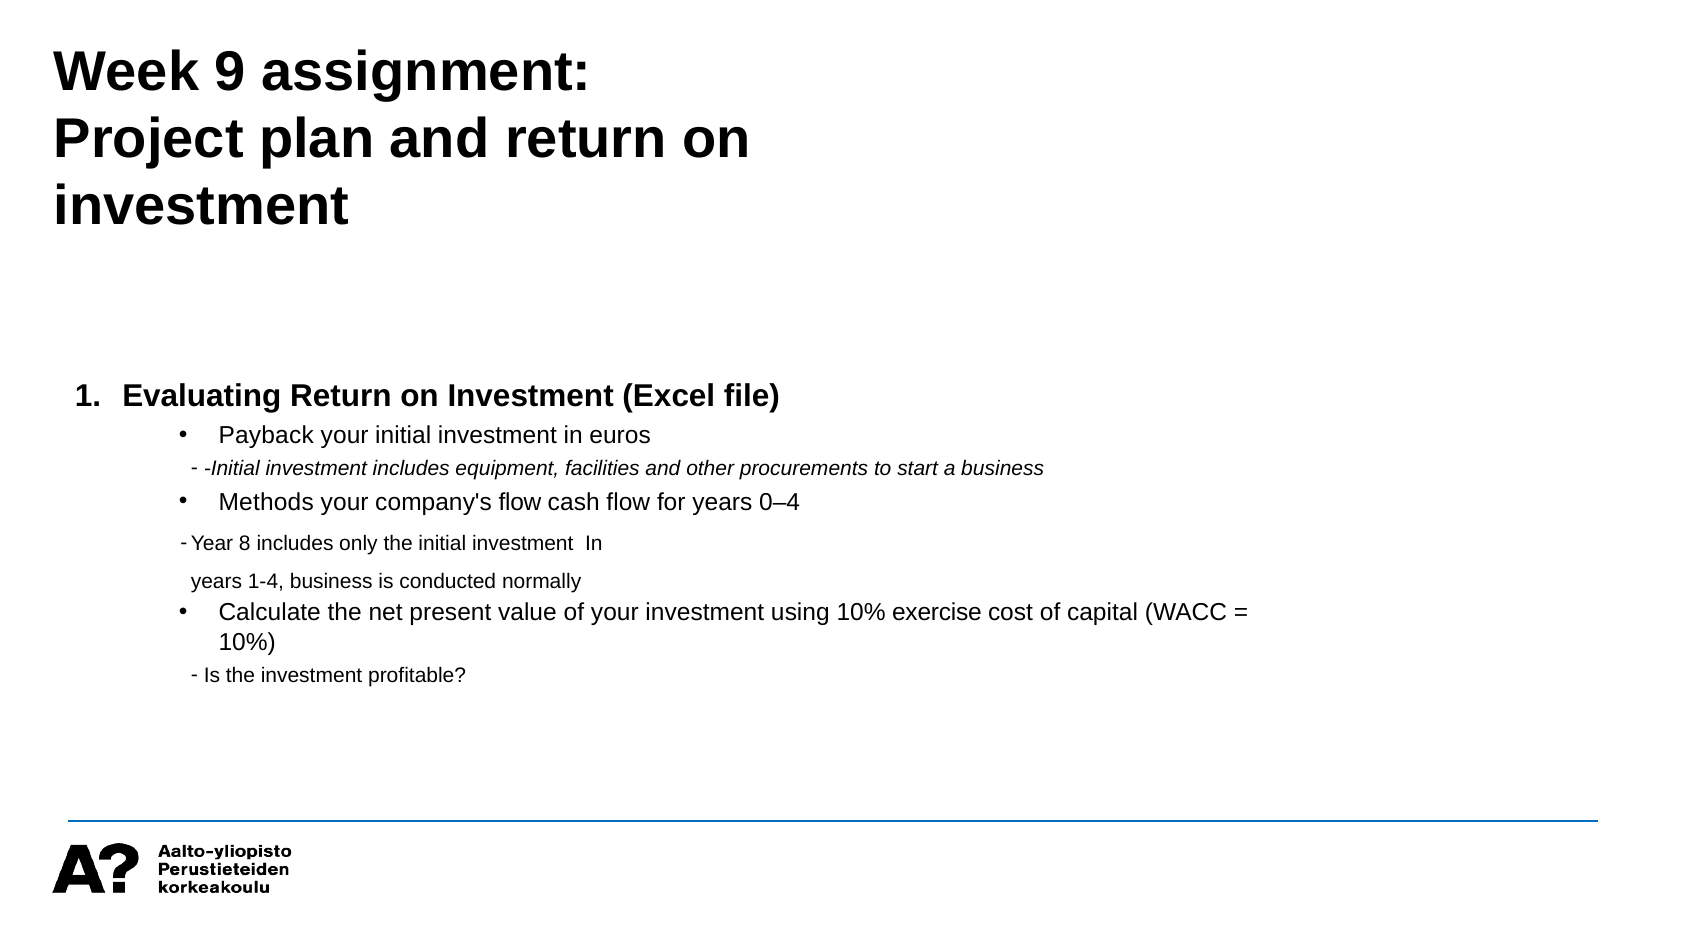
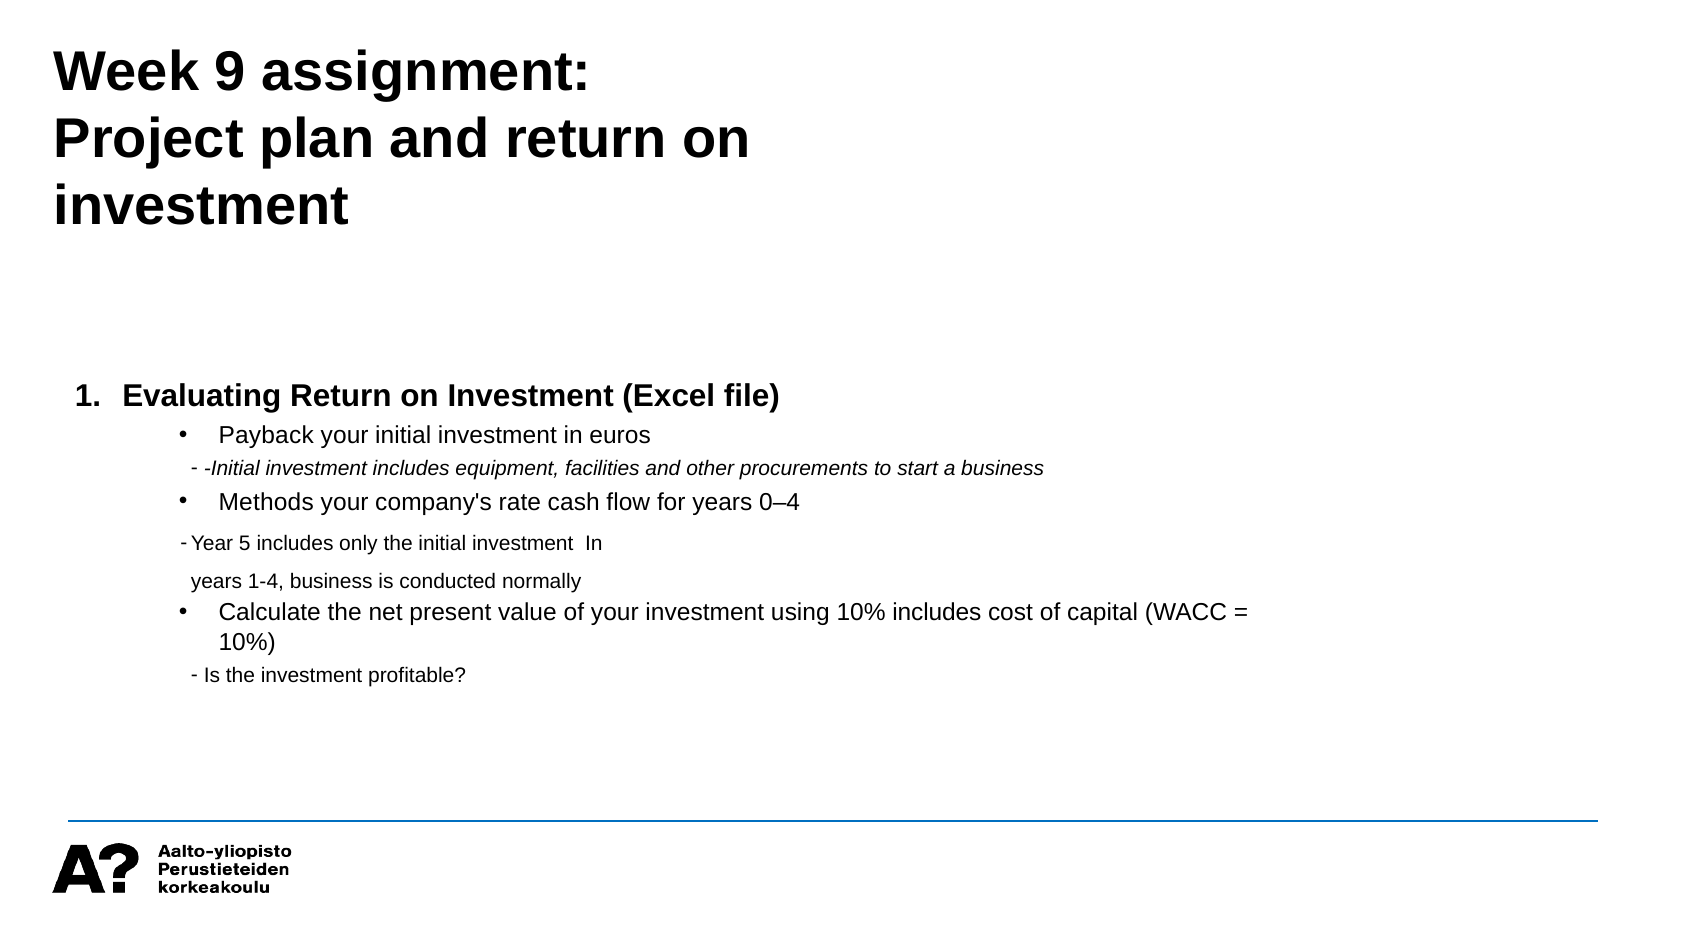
company's flow: flow -> rate (520, 502)
8: 8 -> 5 (245, 544)
10% exercise: exercise -> includes (937, 613)
